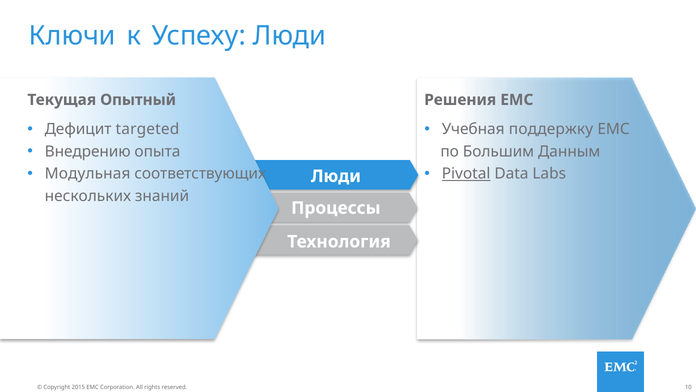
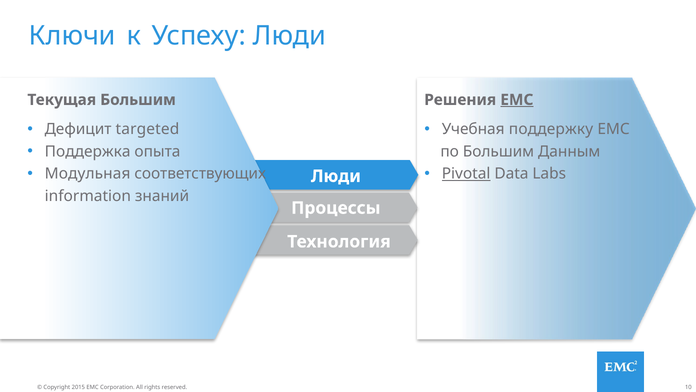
Текущая Опытный: Опытный -> Большим (138, 100)
EMC underline: none -> present (517, 100)
Внедрению: Внедрению -> Поддержка (88, 151)
нескольких: нескольких -> information (88, 196)
